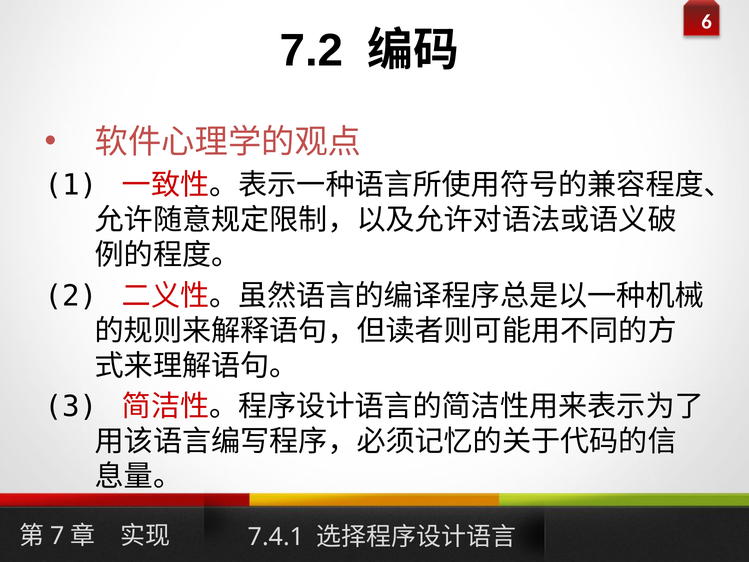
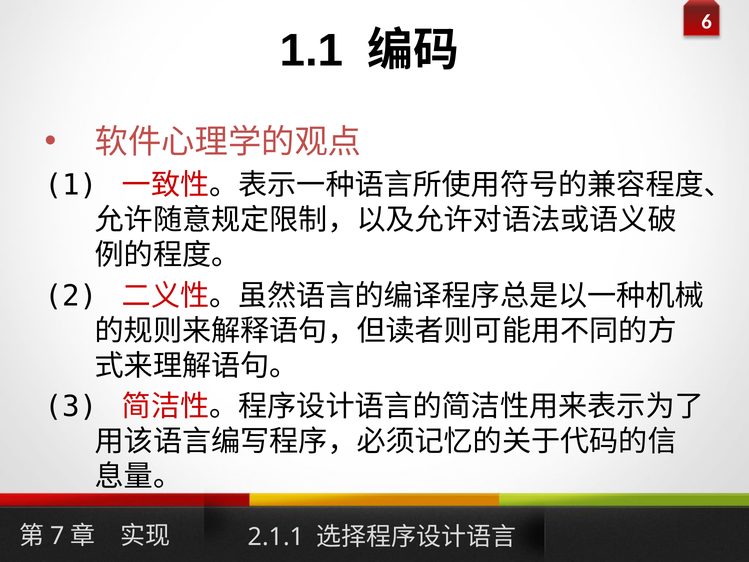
7.2: 7.2 -> 1.1 (312, 51)
7.4.1: 7.4.1 -> 2.1.1 (276, 537)
